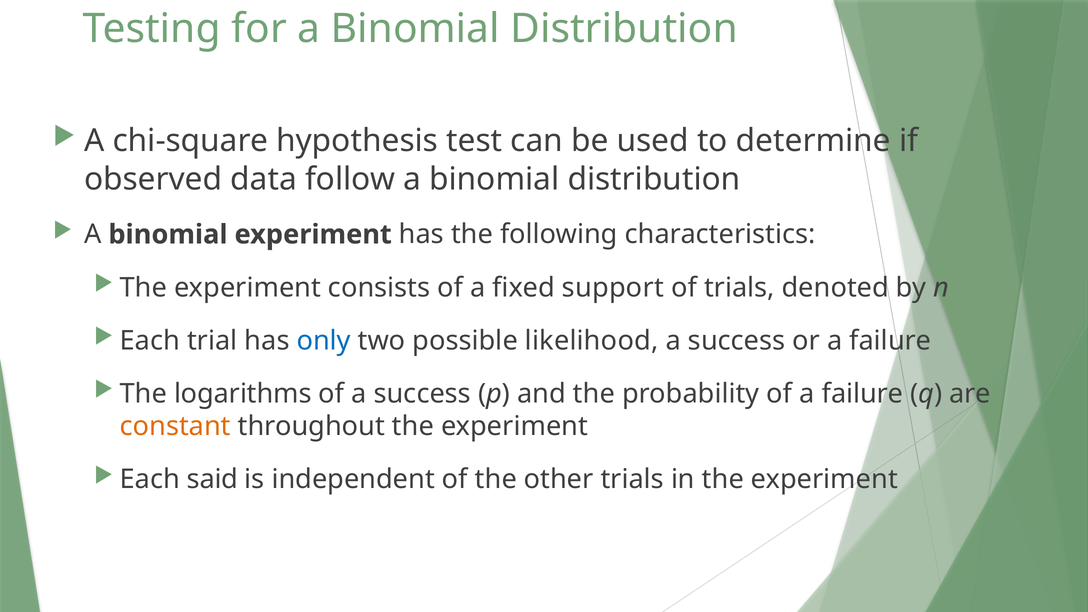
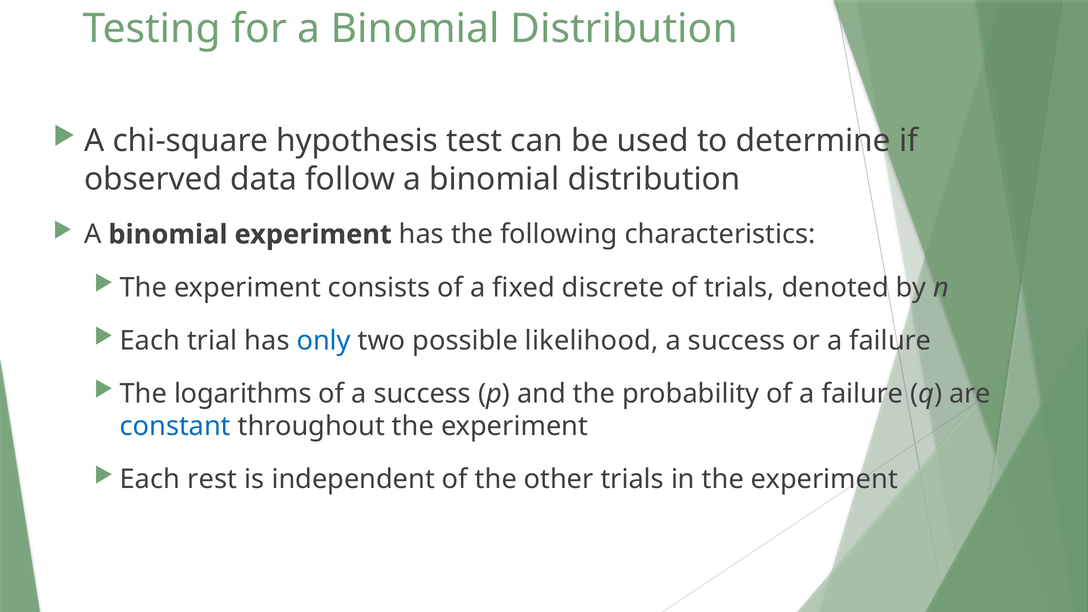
support: support -> discrete (613, 288)
constant colour: orange -> blue (175, 426)
said: said -> rest (212, 479)
